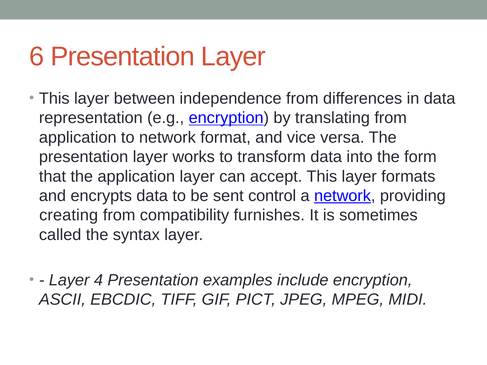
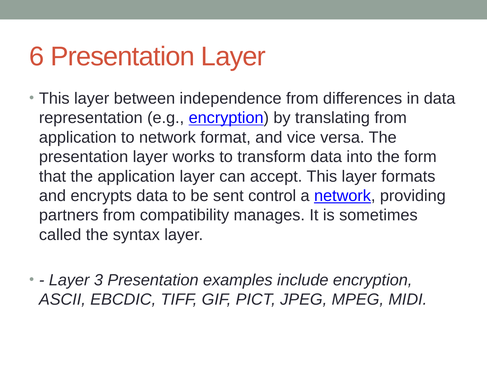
creating: creating -> partners (69, 215)
furnishes: furnishes -> manages (269, 215)
4: 4 -> 3 (98, 280)
